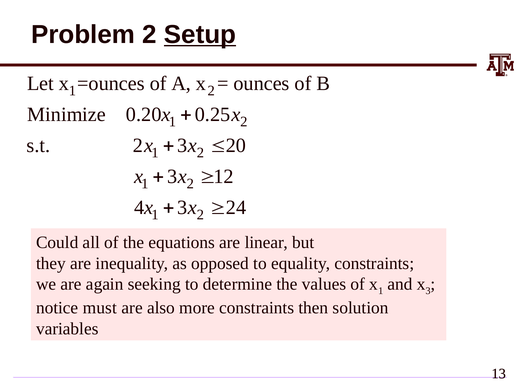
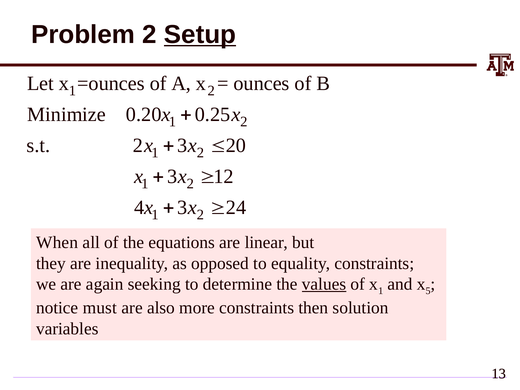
Could: Could -> When (57, 243)
values underline: none -> present (324, 284)
3: 3 -> 5 (428, 291)
